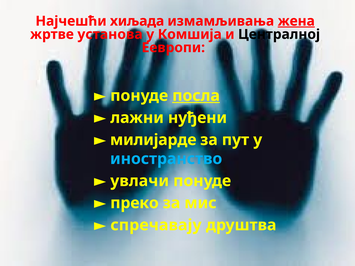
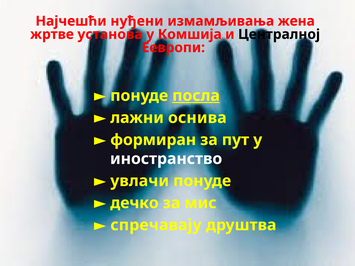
хиљада: хиљада -> нуђени (137, 21)
жена underline: present -> none (296, 21)
нуђени: нуђени -> оснива (197, 118)
милијарде: милијарде -> формиран (153, 140)
иностранство colour: light blue -> white (166, 159)
преко: преко -> дечко (134, 203)
